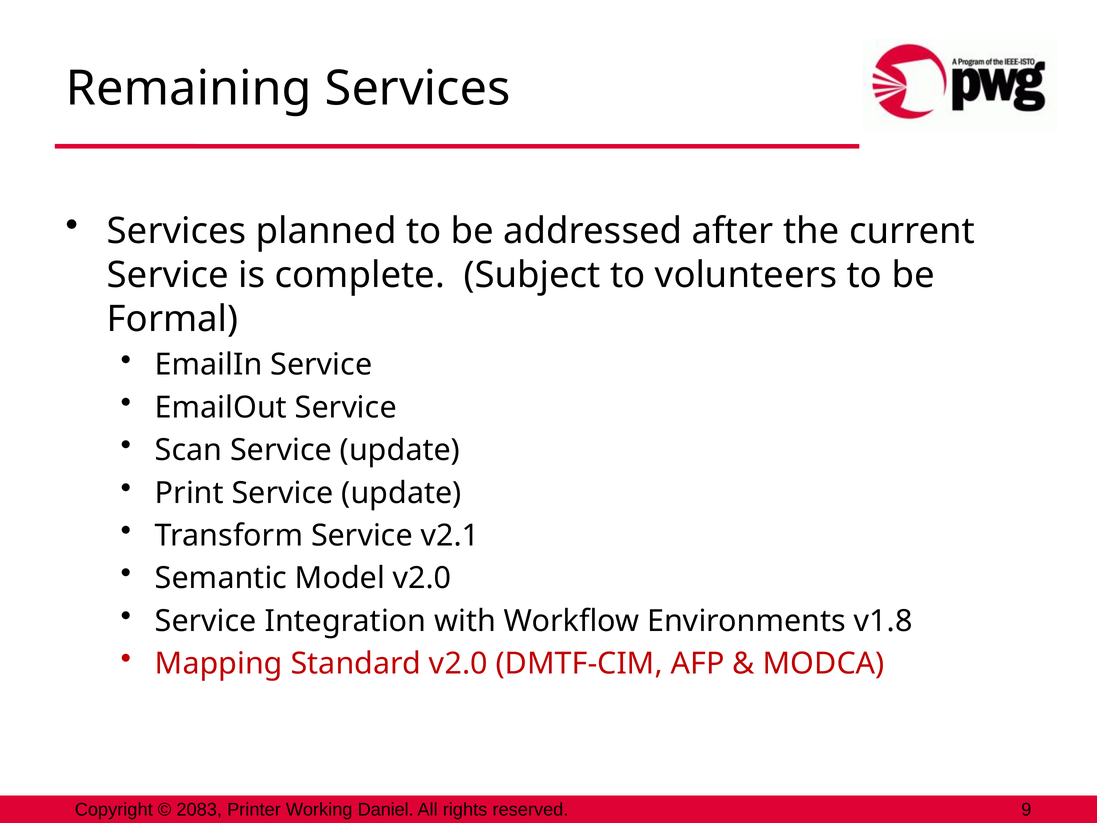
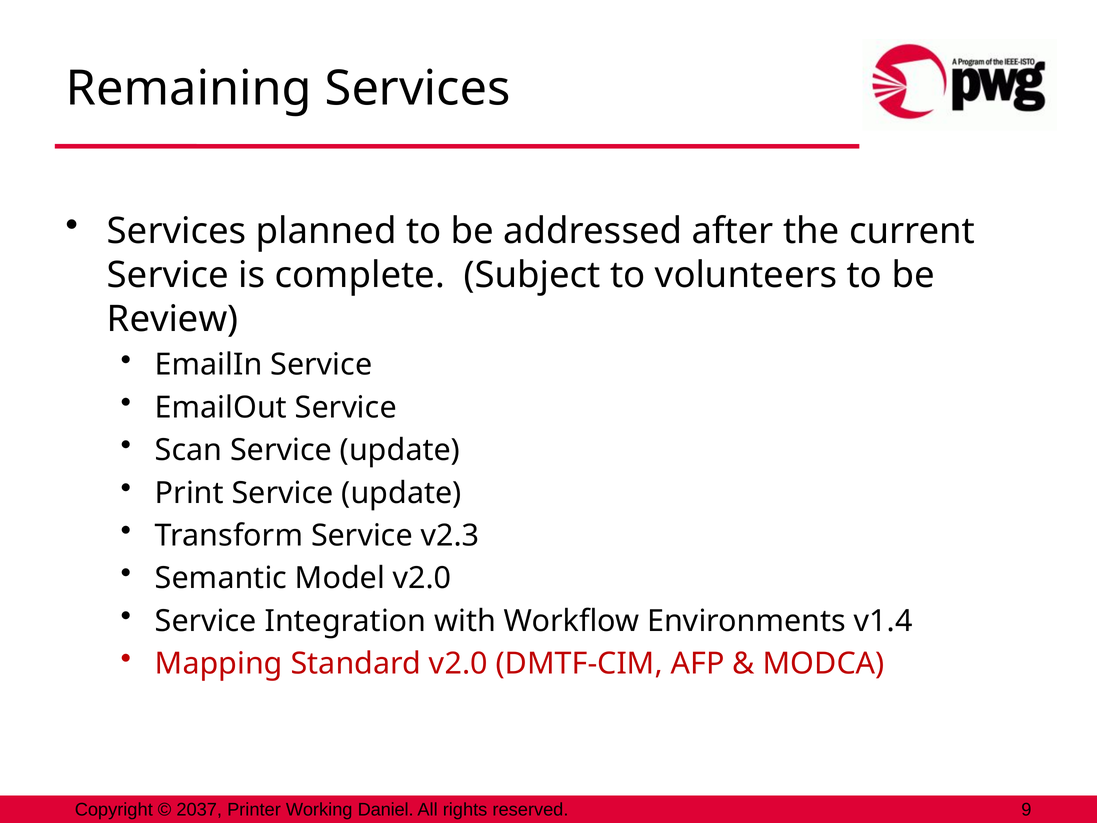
Formal: Formal -> Review (173, 319)
v2.1: v2.1 -> v2.3 (450, 535)
v1.8: v1.8 -> v1.4 (883, 621)
2083: 2083 -> 2037 (199, 810)
